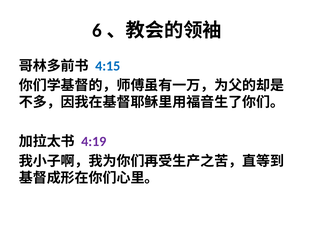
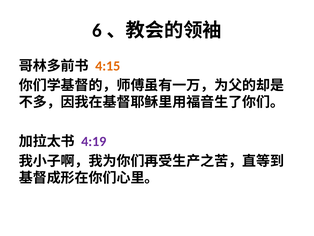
4:15 colour: blue -> orange (108, 66)
